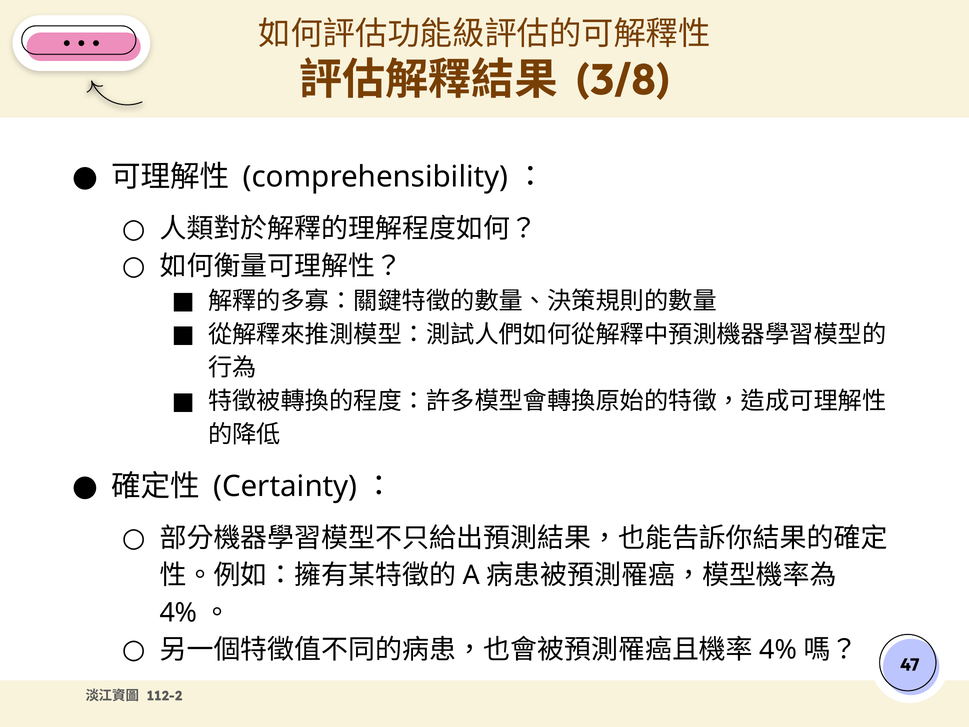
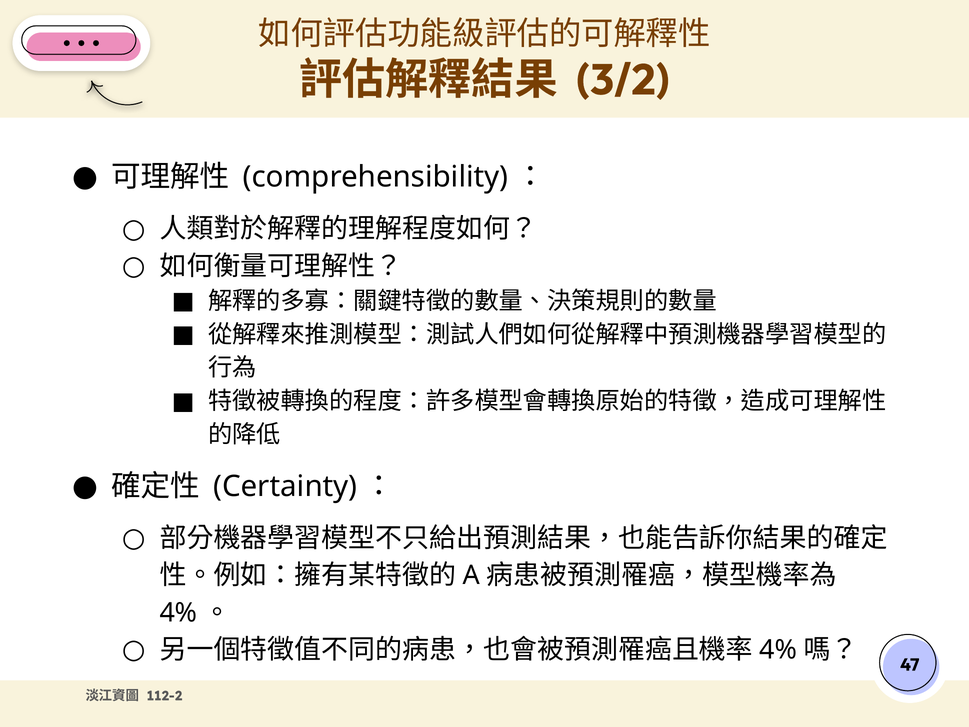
3/8: 3/8 -> 3/2 (623, 80)
